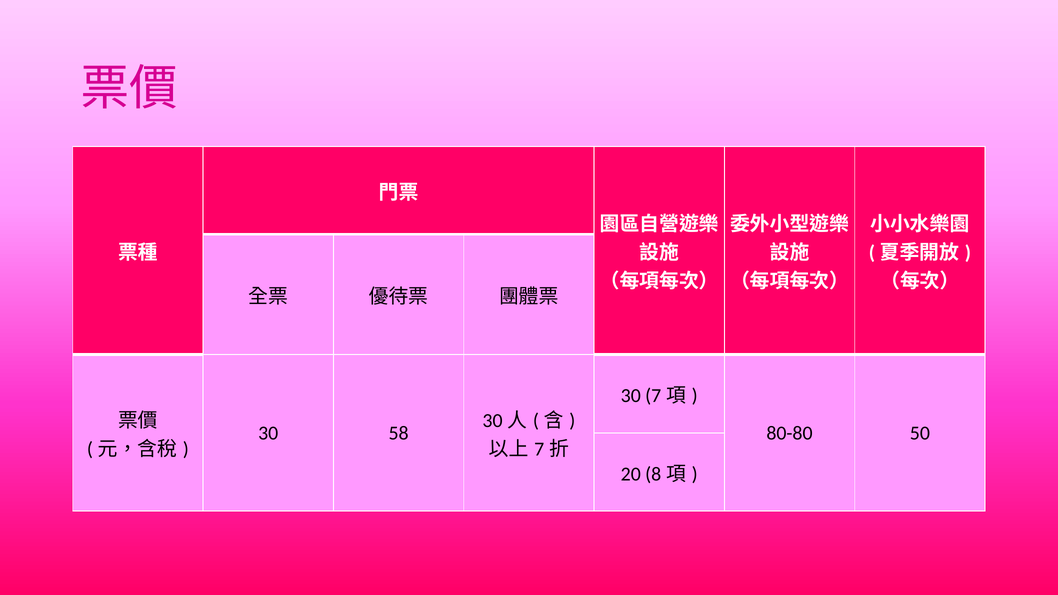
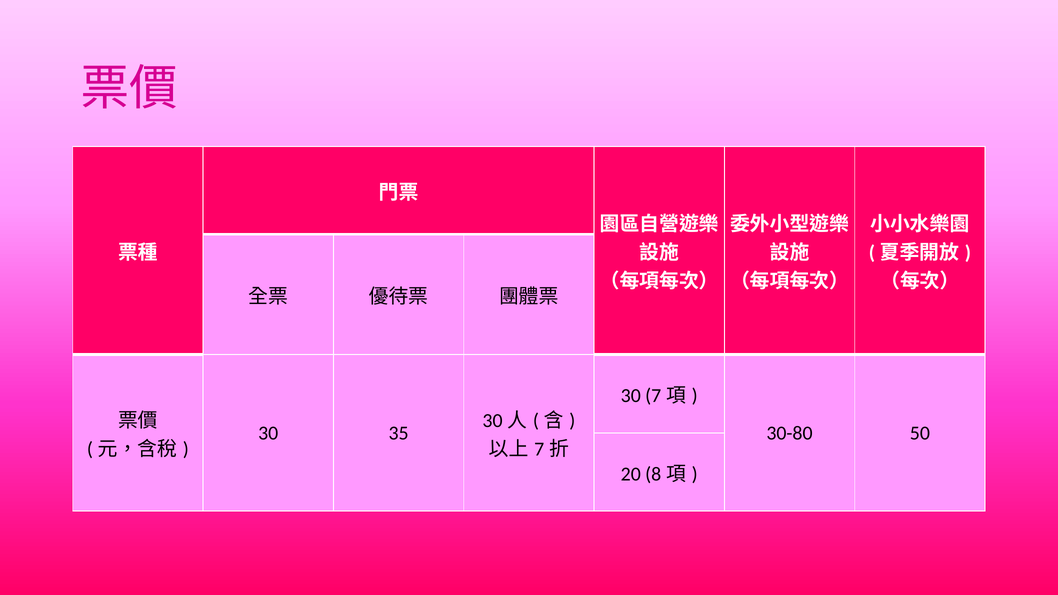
58: 58 -> 35 (399, 433)
80-80: 80-80 -> 30-80 (789, 433)
